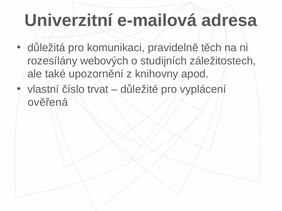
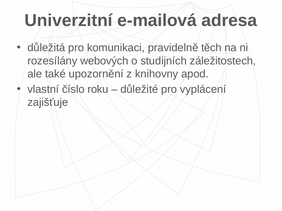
trvat: trvat -> roku (98, 89)
ověřená: ověřená -> zajišťuje (48, 103)
